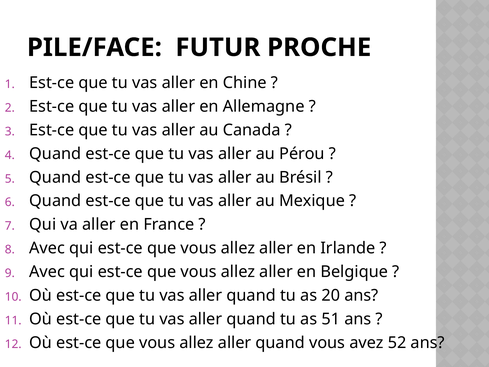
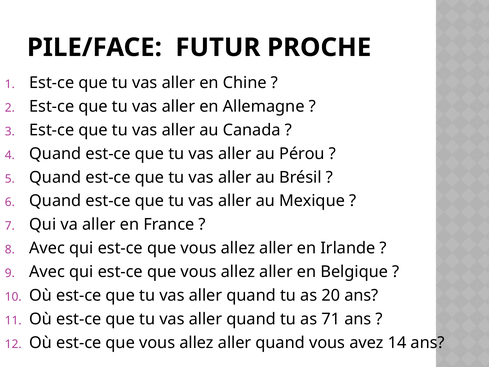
51: 51 -> 71 (331, 319)
52: 52 -> 14 (397, 343)
